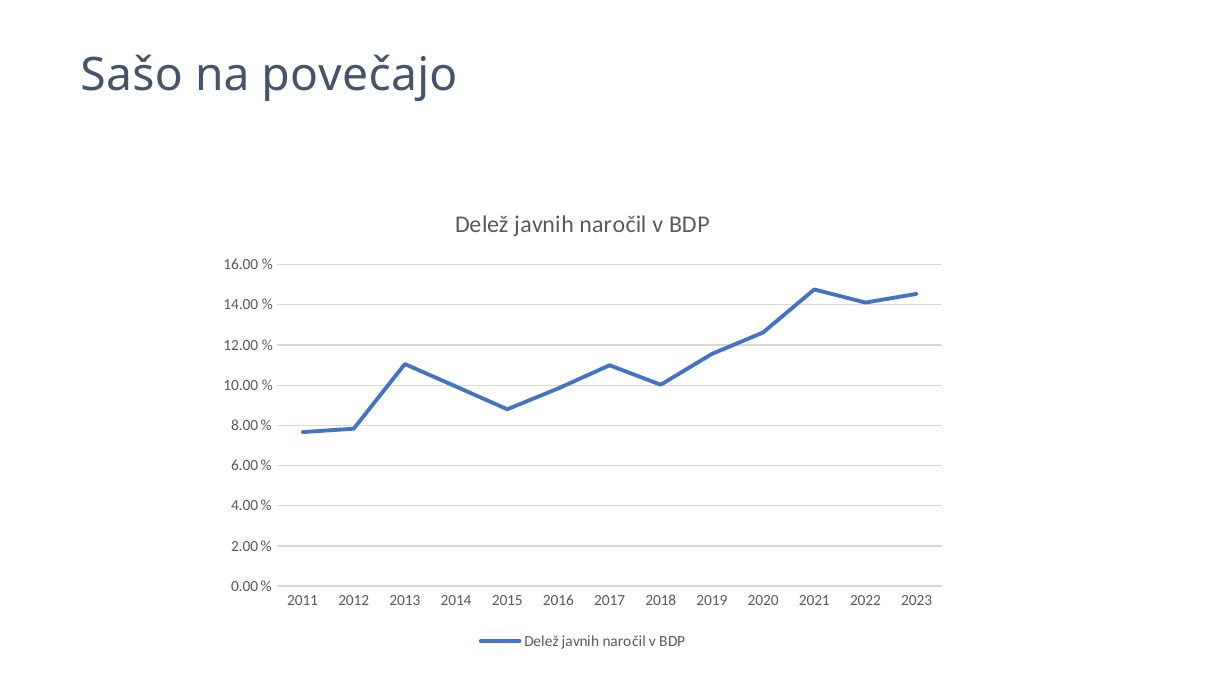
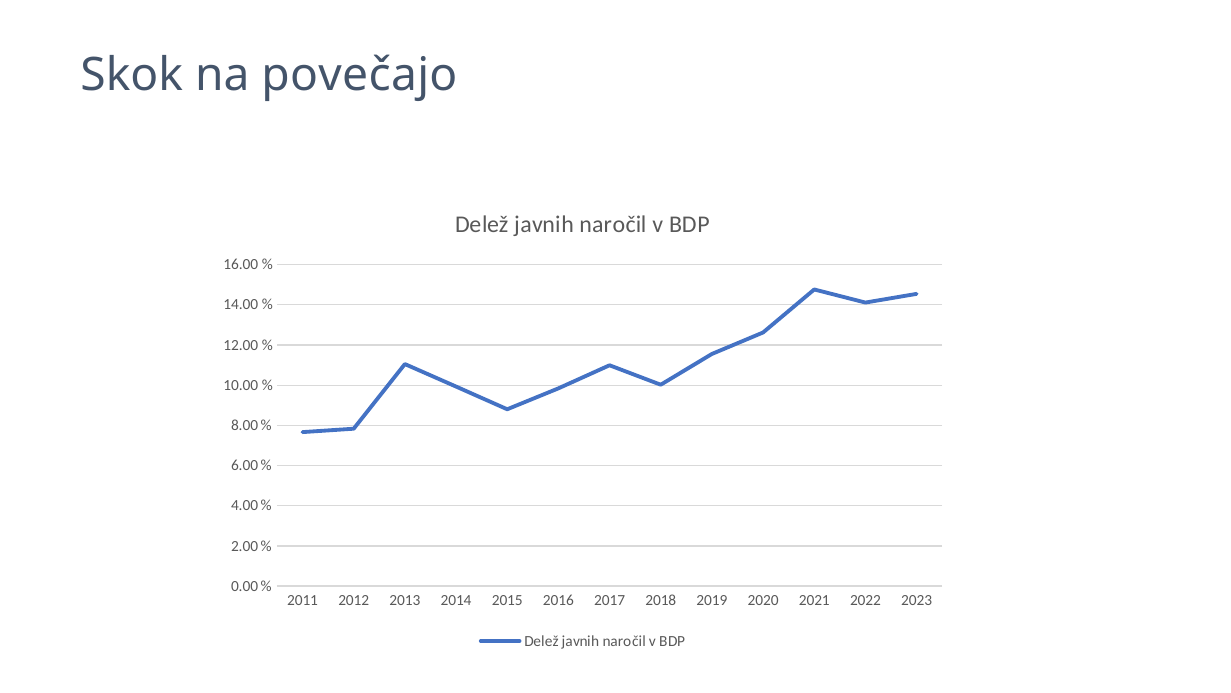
Sašo: Sašo -> Skok (132, 75)
